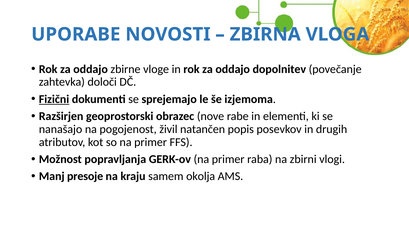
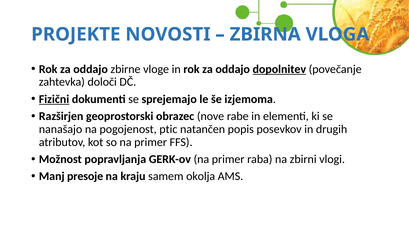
UPORABE: UPORABE -> PROJEKTE (76, 34)
dopolnitev underline: none -> present (279, 69)
živil: živil -> ptic (168, 129)
